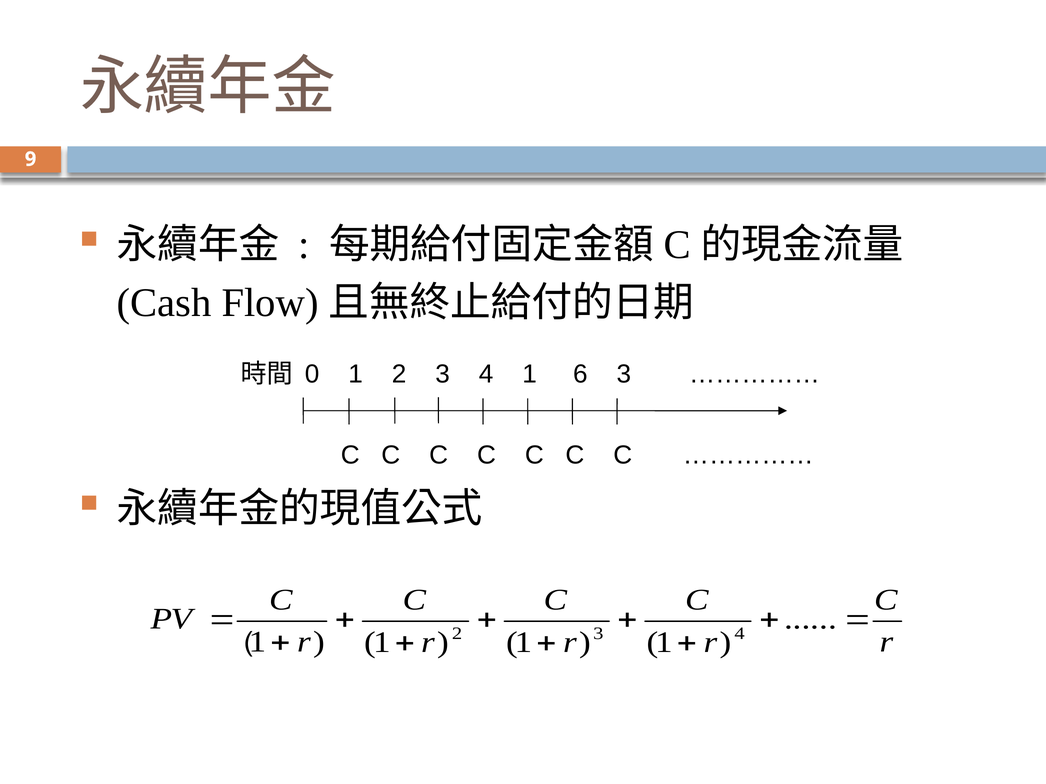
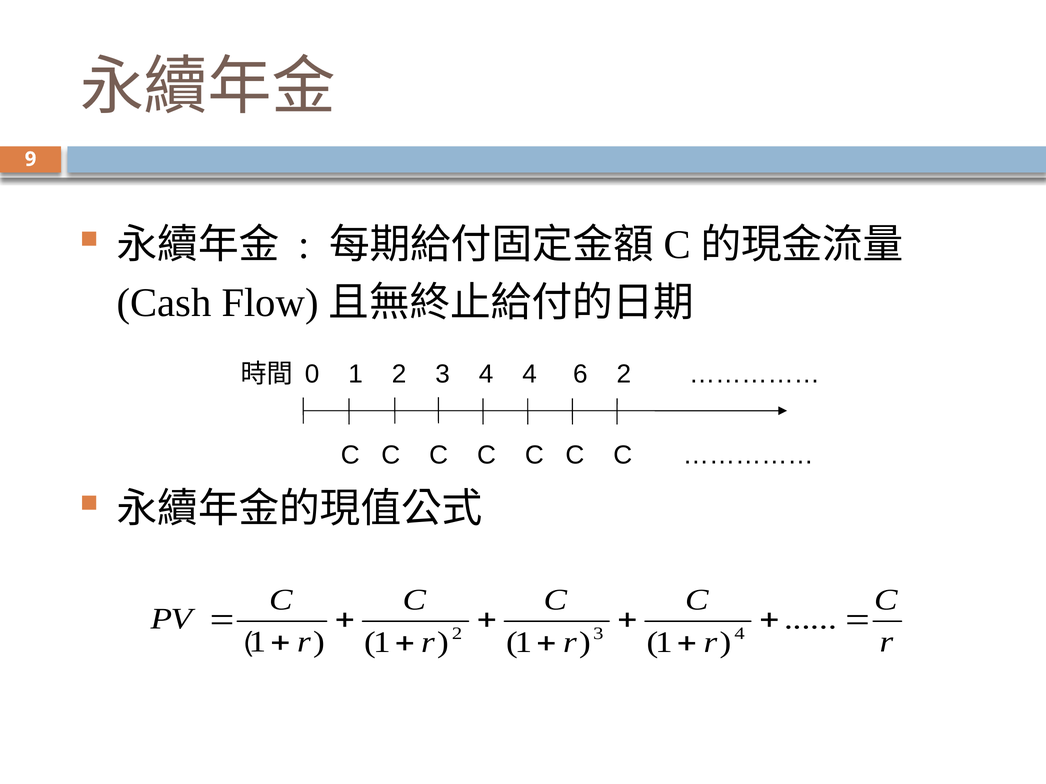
4 1: 1 -> 4 (530, 374)
6 3: 3 -> 2 (624, 374)
